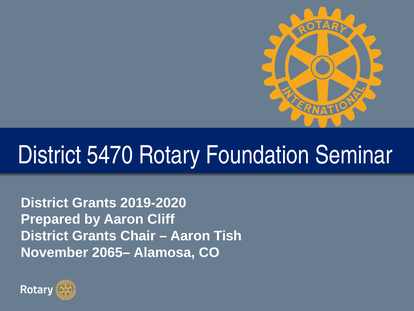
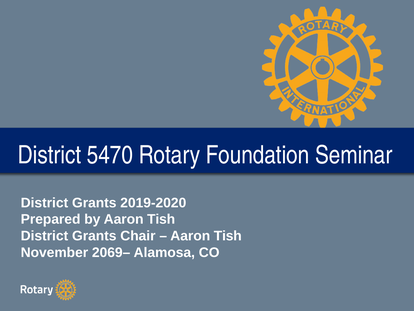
by Aaron Cliff: Cliff -> Tish (161, 219)
2065–: 2065– -> 2069– (111, 252)
